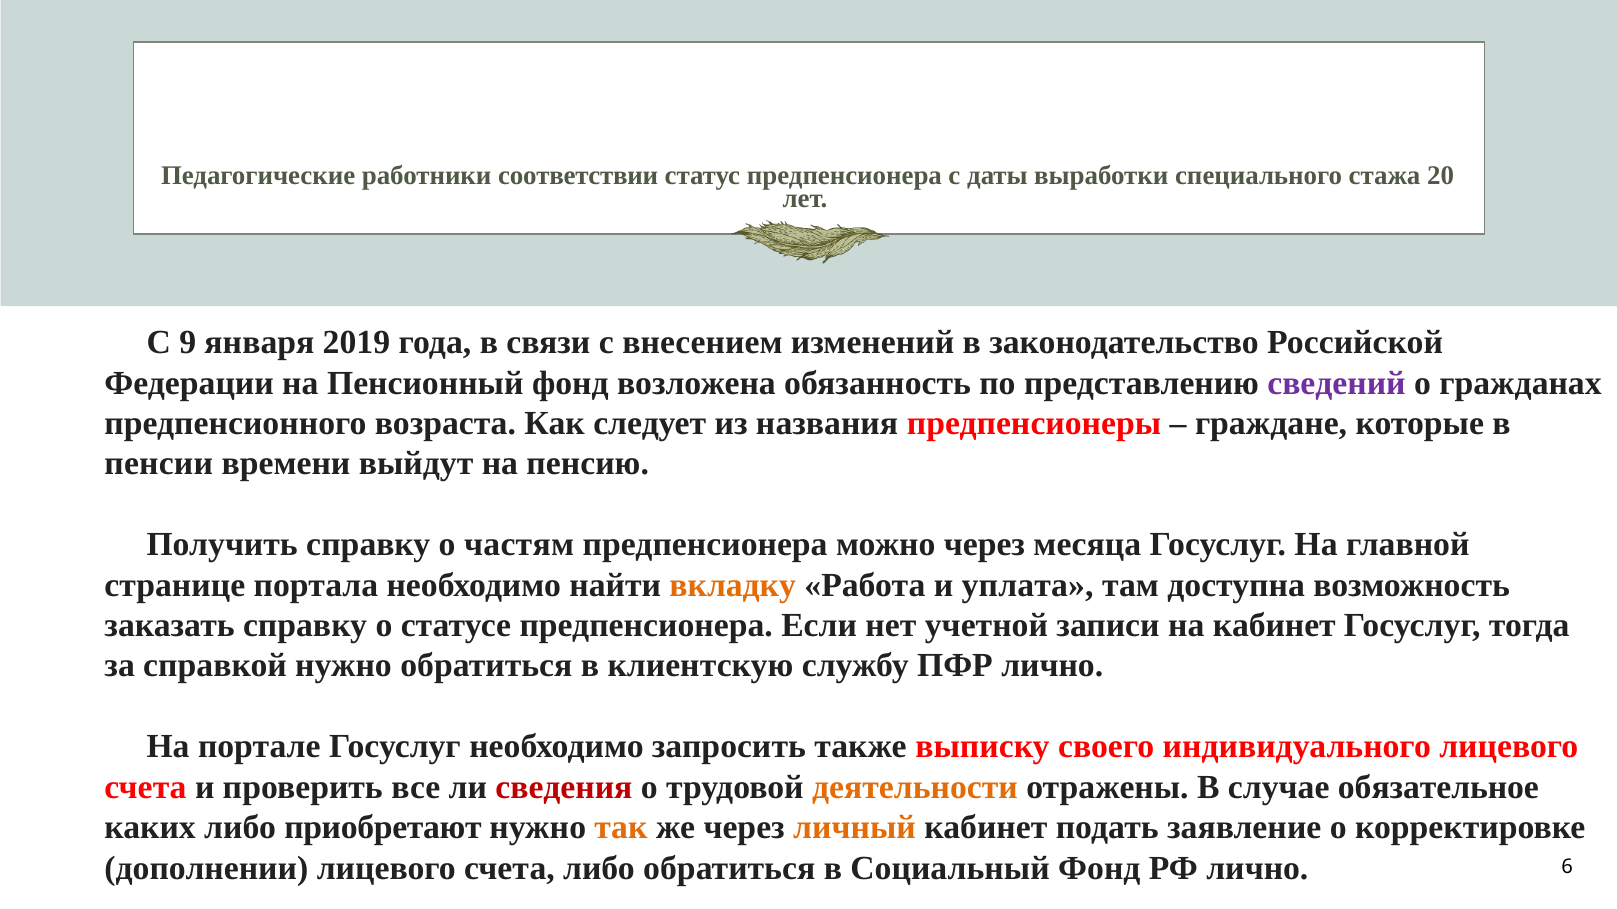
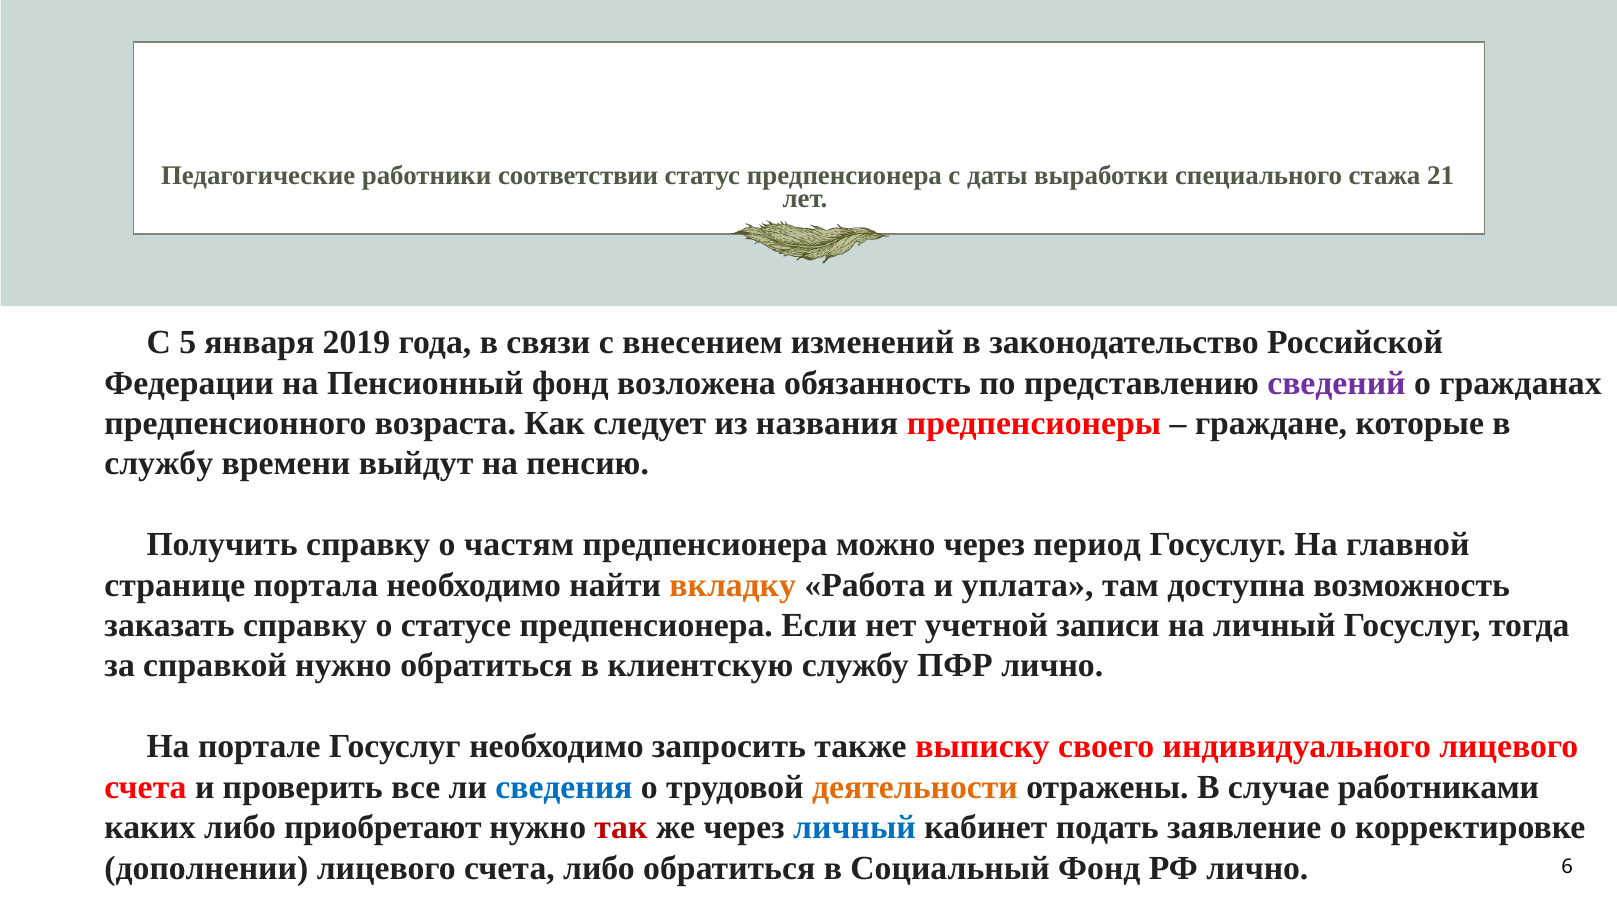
20: 20 -> 21 (1441, 175)
9: 9 -> 5 (188, 343)
пенсии: пенсии -> службу (159, 464)
месяца: месяца -> период (1087, 545)
на кабинет: кабинет -> личный (1274, 626)
сведения colour: red -> blue (564, 788)
обязательное: обязательное -> работниками (1439, 788)
так colour: orange -> red (621, 828)
личный colour: orange -> blue (855, 828)
